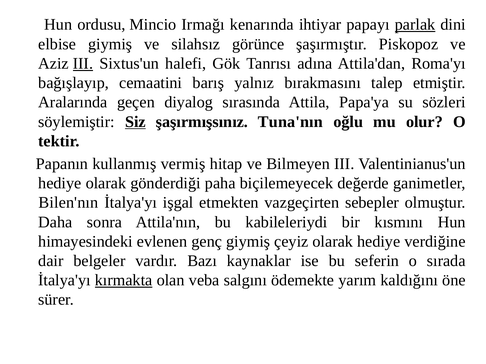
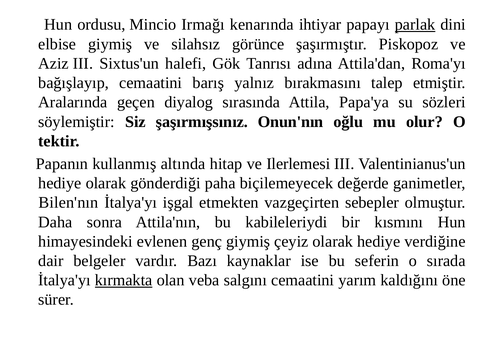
III underline: present -> none (83, 64)
Siz underline: present -> none (135, 122)
Tuna'nın: Tuna'nın -> Onun'nın (291, 122)
vermiş: vermiş -> altında (183, 164)
Bilmeyen: Bilmeyen -> Ilerlemesi (298, 164)
salgını ödemekte: ödemekte -> cemaatini (303, 281)
